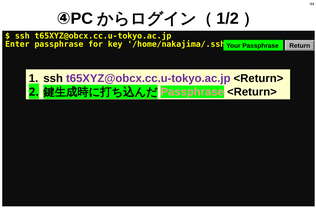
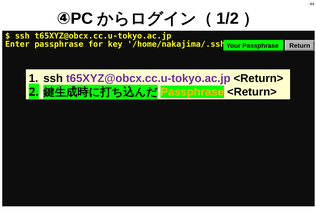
Passphrase colour: pink -> yellow (192, 92)
